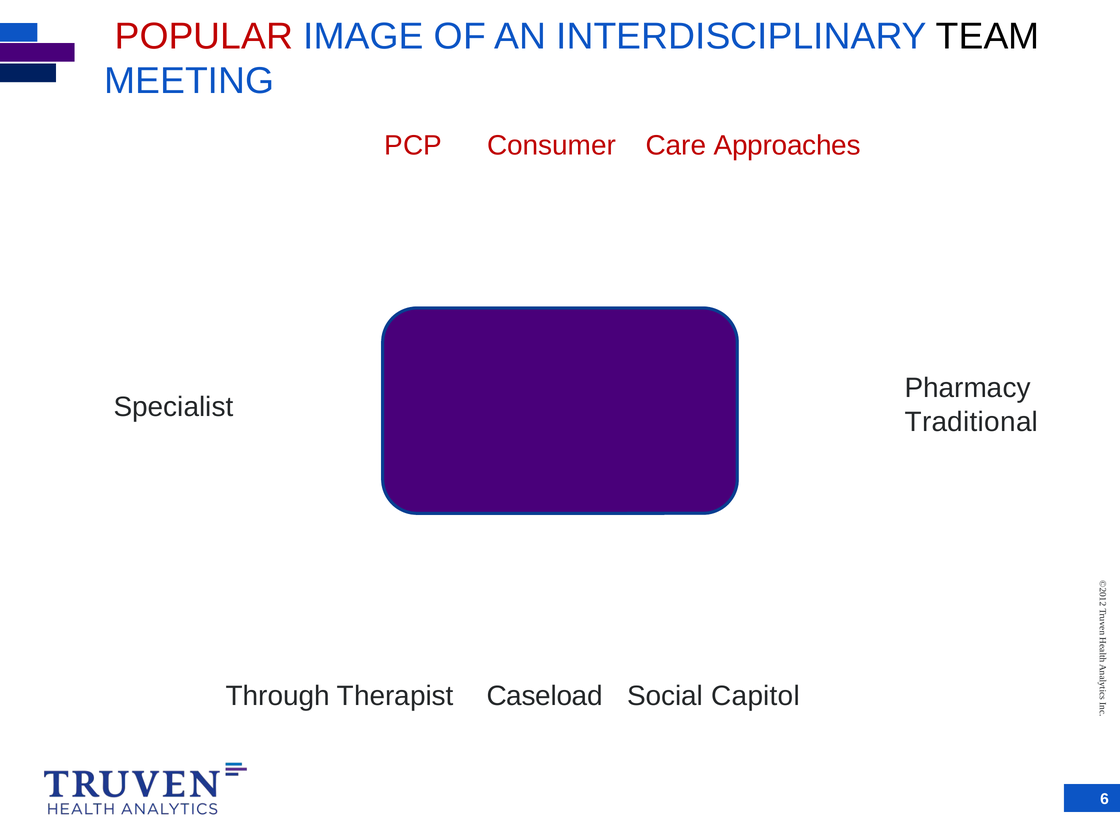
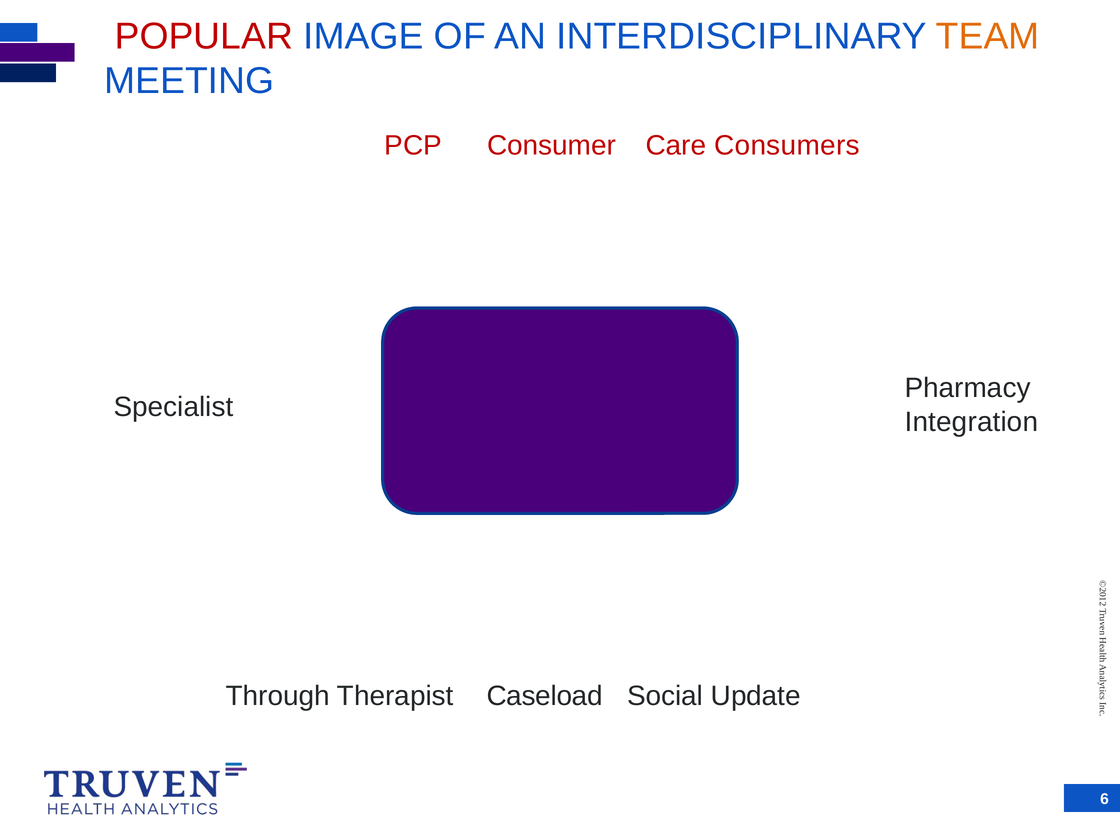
TEAM colour: black -> orange (988, 36)
Approaches: Approaches -> Consumers (787, 146)
Traditional: Traditional -> Integration (971, 422)
Capitol: Capitol -> Update (756, 696)
